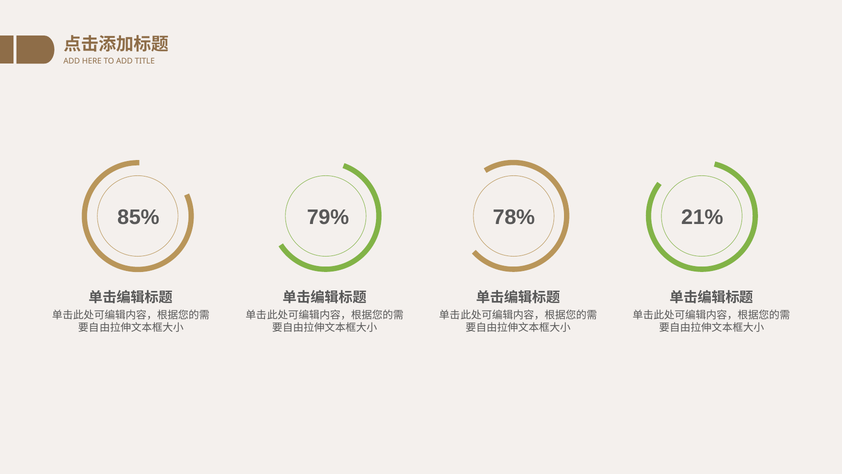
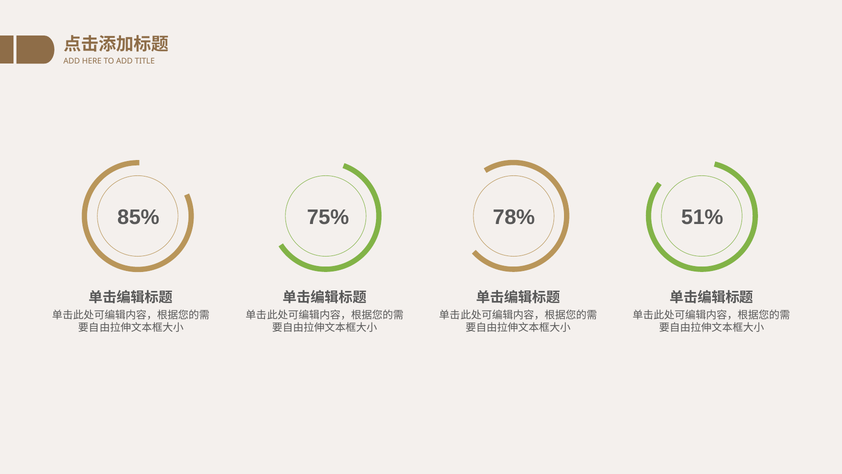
79%: 79% -> 75% (328, 217)
21%: 21% -> 51% (702, 217)
